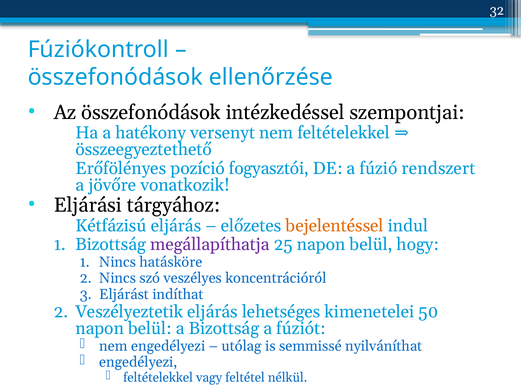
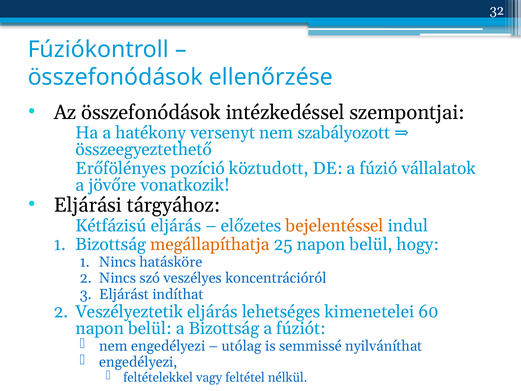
nem feltételekkel: feltételekkel -> szabályozott (344, 133)
fogyasztói: fogyasztói -> köztudott (269, 168)
rendszert: rendszert -> vállalatok (439, 168)
megállapíthatja colour: purple -> orange (210, 244)
50: 50 -> 60 (429, 311)
